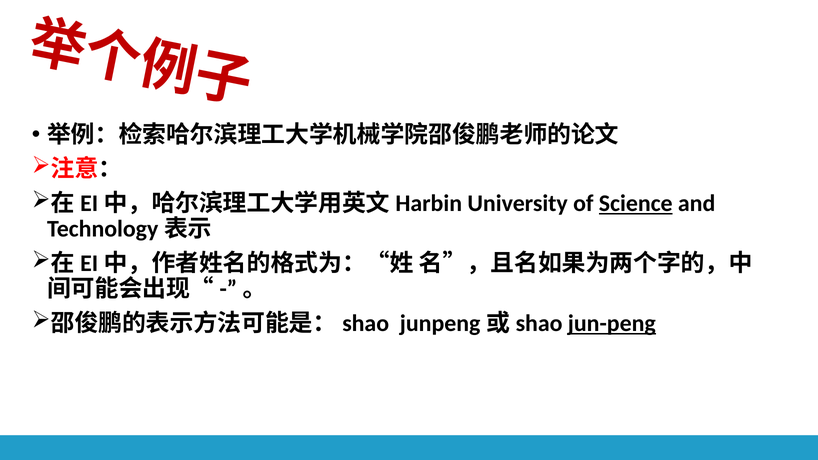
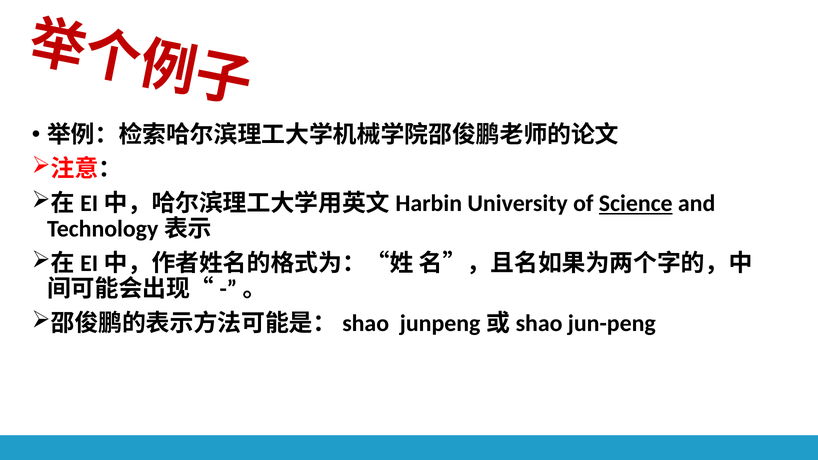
jun-peng underline: present -> none (612, 323)
